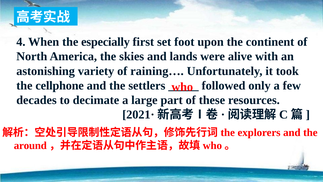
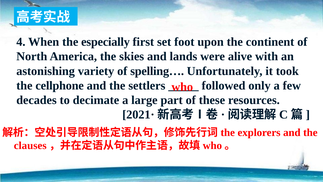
raining…: raining… -> spelling… (157, 71)
around: around -> clauses (30, 145)
